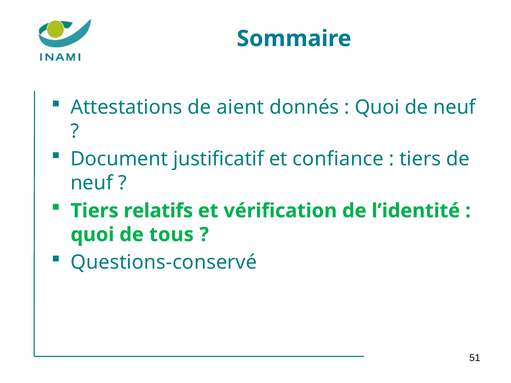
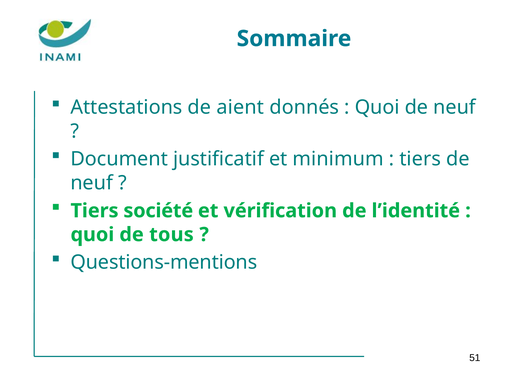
confiance: confiance -> minimum (338, 159)
relatifs: relatifs -> société (158, 211)
Questions-conservé: Questions-conservé -> Questions-mentions (164, 263)
